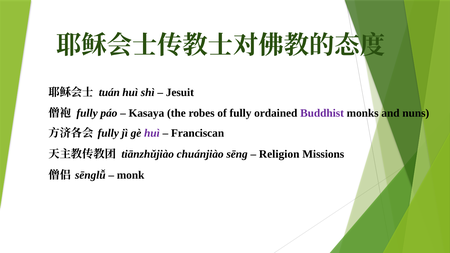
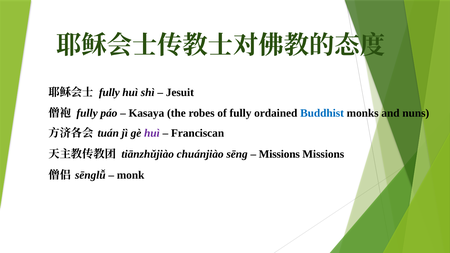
tuán: tuán -> fully (109, 93)
Buddhist colour: purple -> blue (322, 113)
fully: fully -> tuán (108, 133)
Religion: Religion -> Missions (279, 154)
